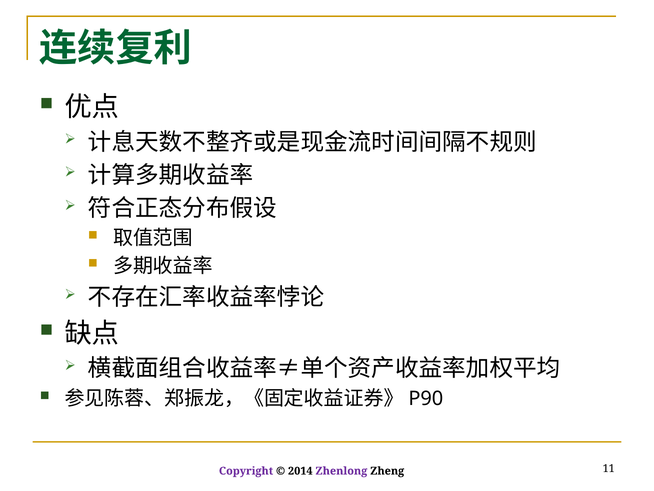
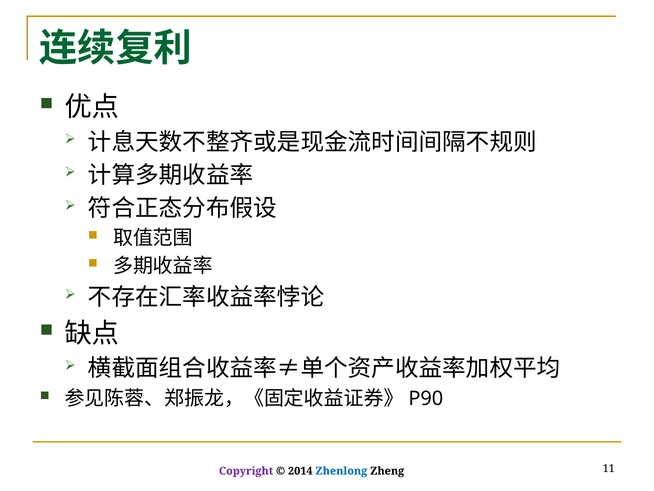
Zhenlong colour: purple -> blue (341, 471)
